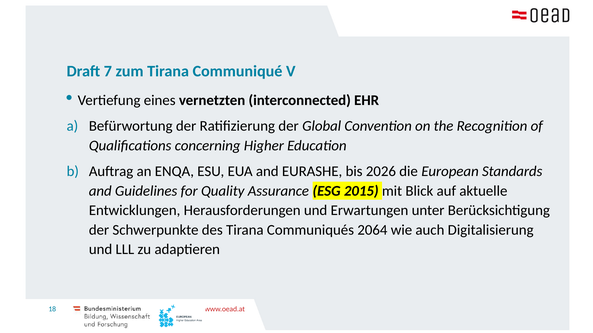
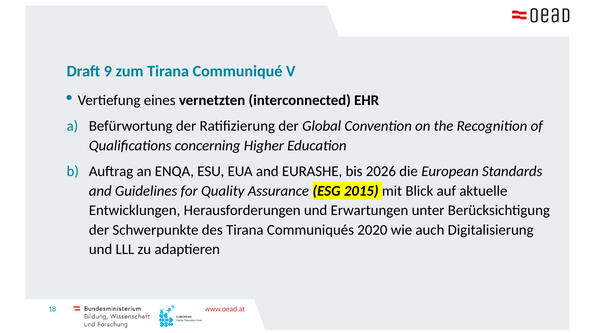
7: 7 -> 9 (108, 71)
2064: 2064 -> 2020 (372, 230)
